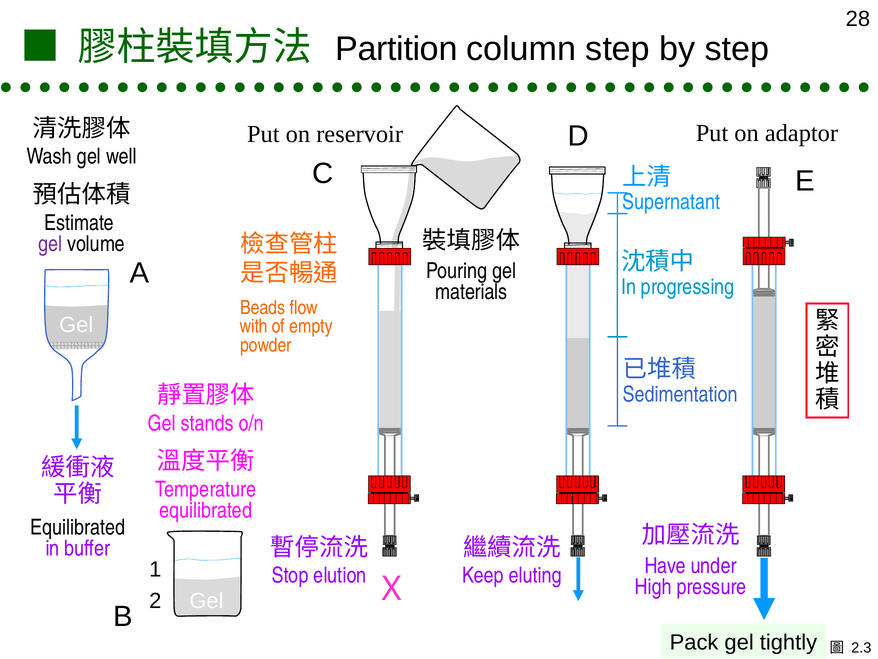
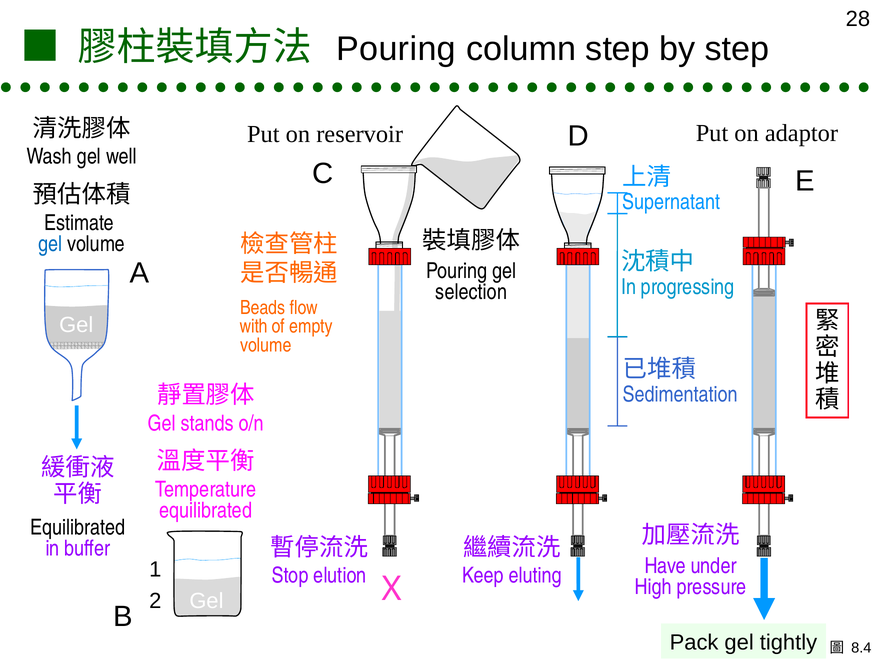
Partition: Partition -> Pouring (396, 49)
gel colour: purple -> blue (50, 244)
materials: materials -> selection (471, 292)
powder: powder -> volume (266, 345)
2.3: 2.3 -> 8.4 (861, 647)
